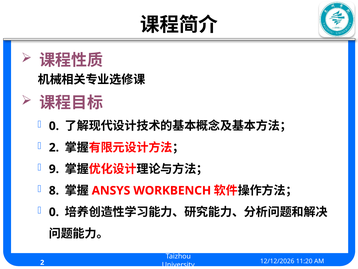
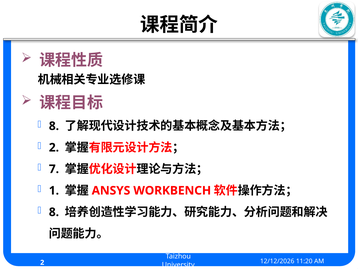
0: 0 -> 8 (54, 126)
9: 9 -> 7 (54, 169)
8: 8 -> 1 (54, 190)
0: 0 -> 8 (54, 212)
